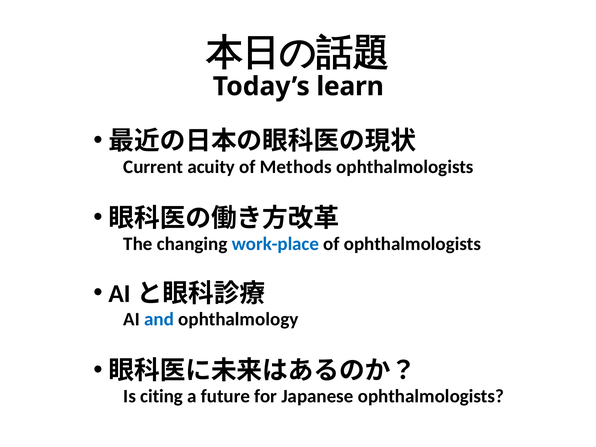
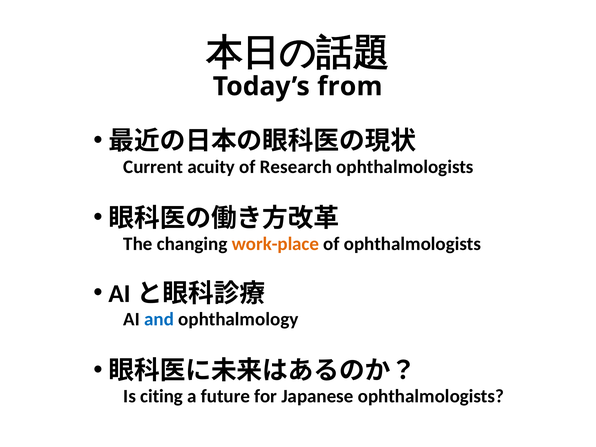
learn: learn -> from (350, 86)
Methods: Methods -> Research (296, 167)
work-place colour: blue -> orange (275, 244)
